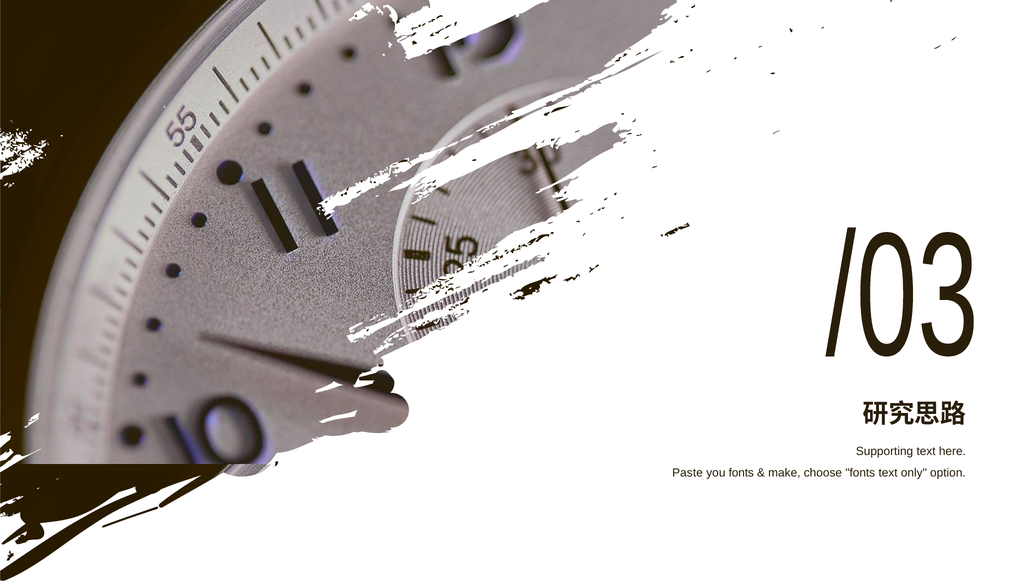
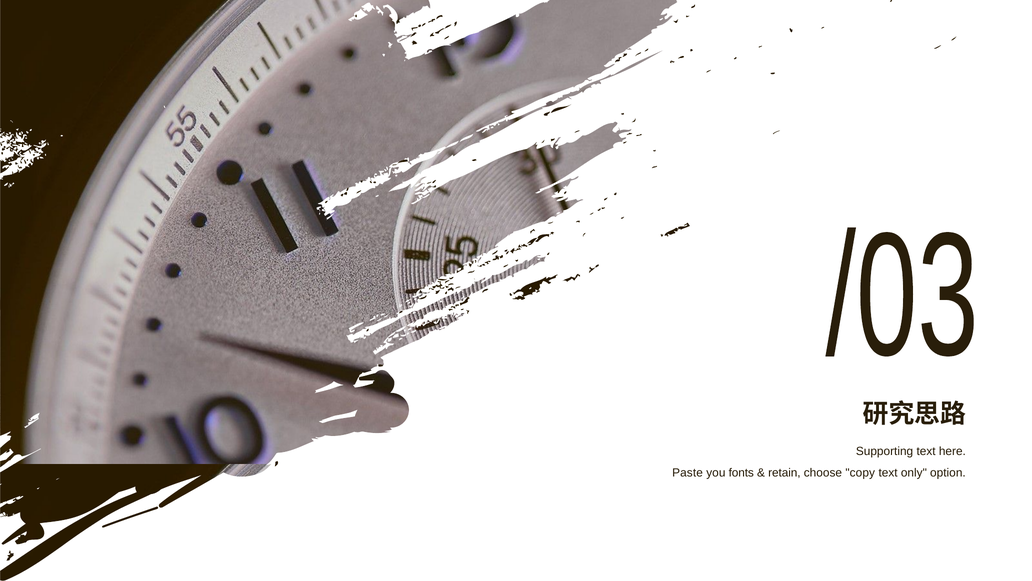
make: make -> retain (784, 472)
choose fonts: fonts -> copy (860, 472)
